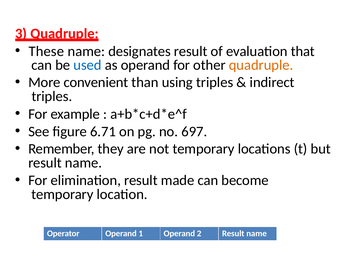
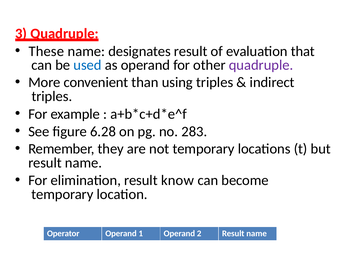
quadruple colour: orange -> purple (261, 65)
6.71: 6.71 -> 6.28 (103, 132)
697: 697 -> 283 (194, 132)
made: made -> know (178, 181)
